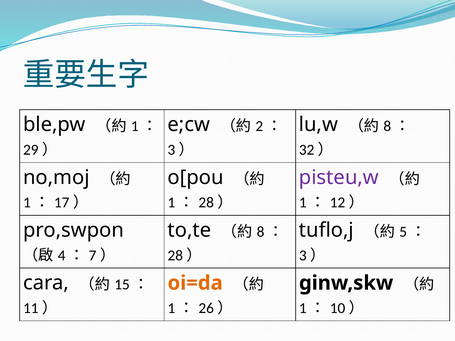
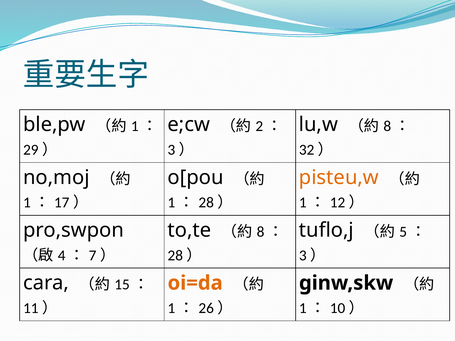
pisteu,w colour: purple -> orange (339, 178)
